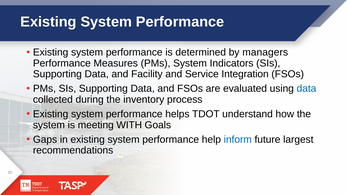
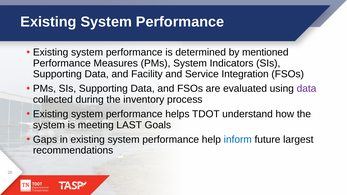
managers: managers -> mentioned (265, 52)
data colour: blue -> purple (307, 89)
WITH: WITH -> LAST (129, 125)
